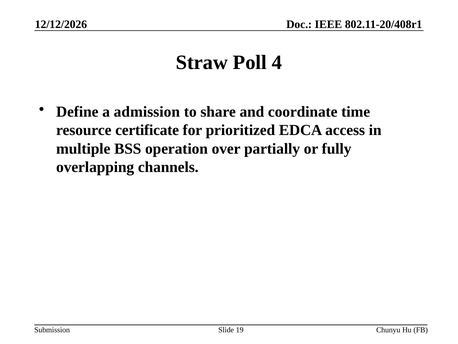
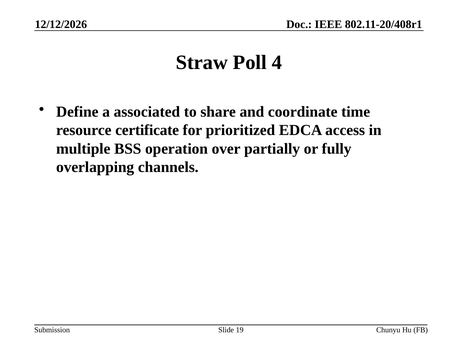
admission: admission -> associated (147, 112)
